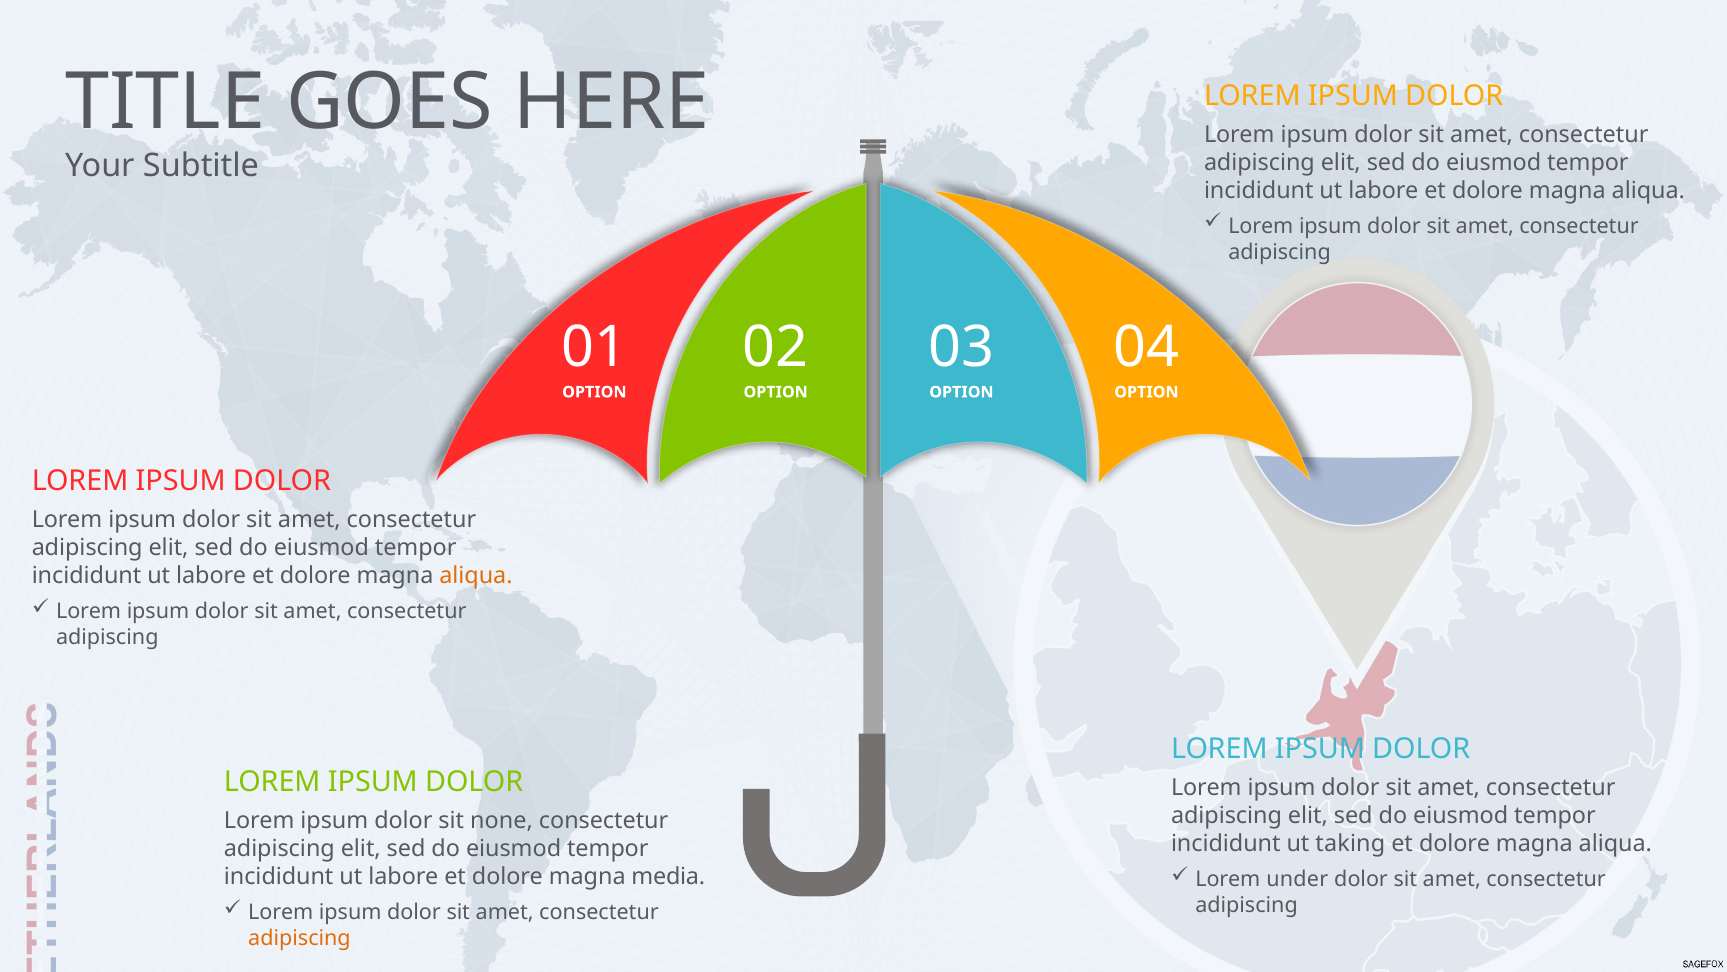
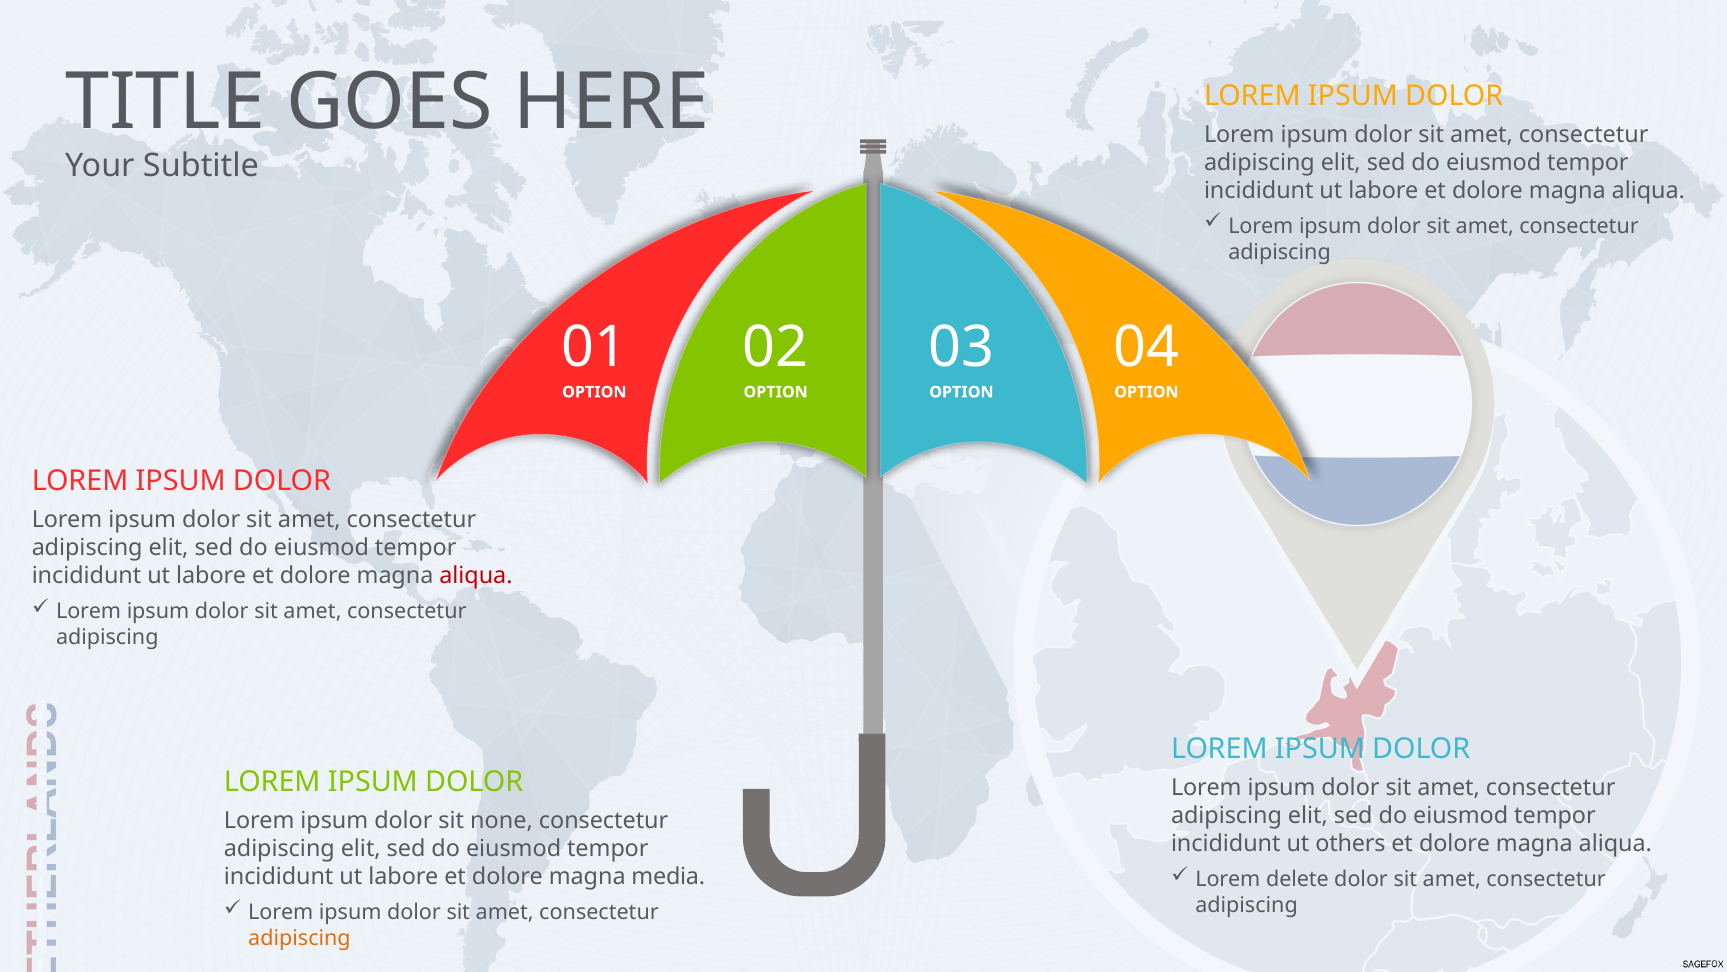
aliqua colour: orange -> red (476, 576)
taking: taking -> others (1351, 843)
under: under -> delete (1297, 879)
